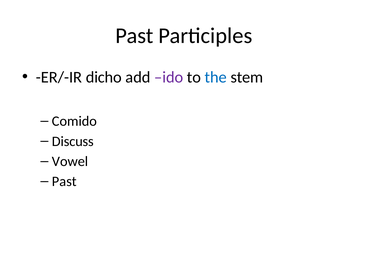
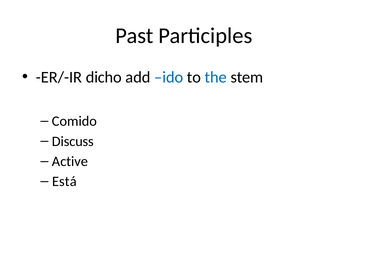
ido colour: purple -> blue (169, 77)
Vowel: Vowel -> Active (70, 161)
Past: Past -> Está (64, 181)
